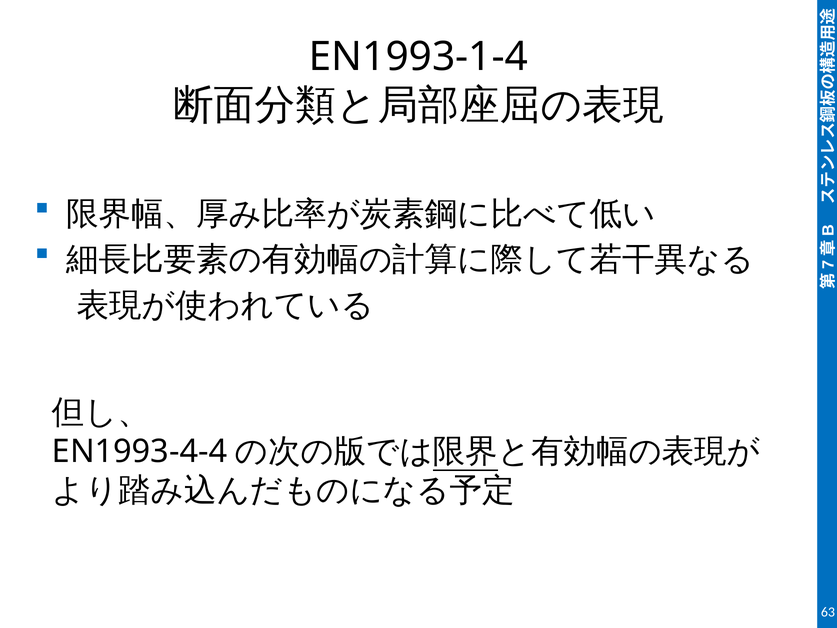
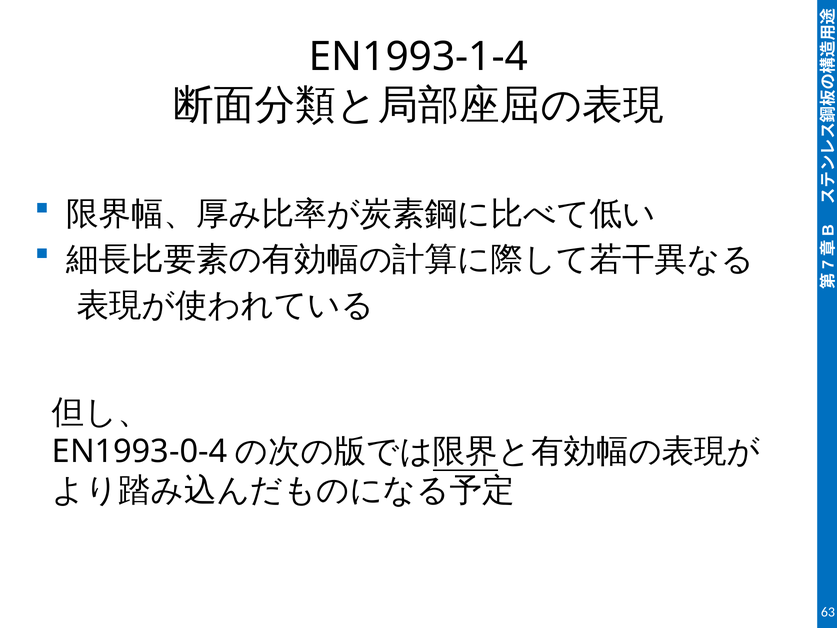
EN1993-4-4: EN1993-4-4 -> EN1993-0-4 (140, 451)
